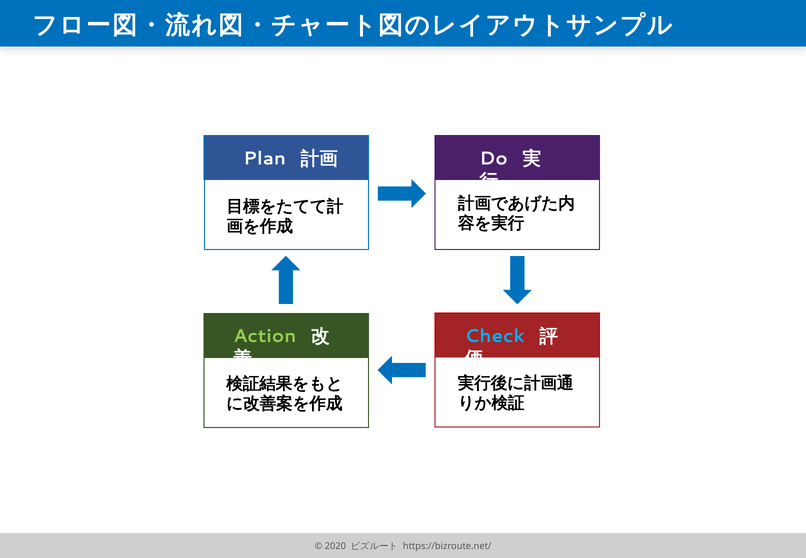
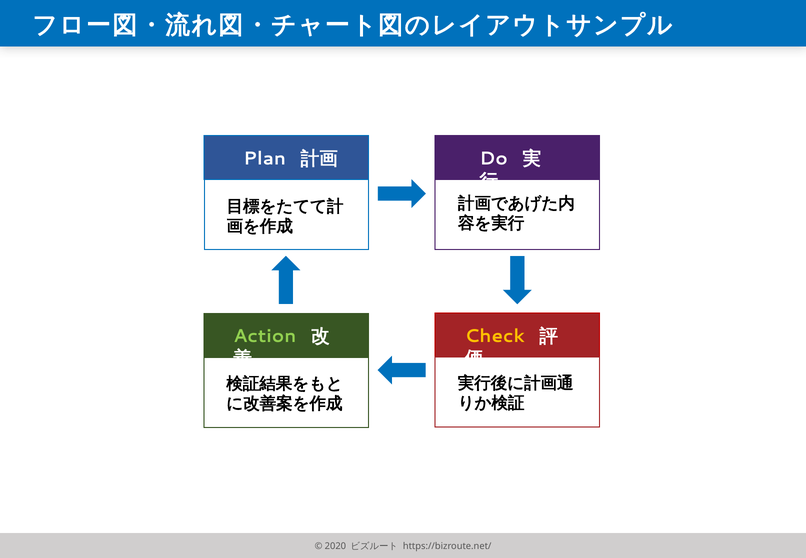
Check colour: light blue -> yellow (495, 336)
